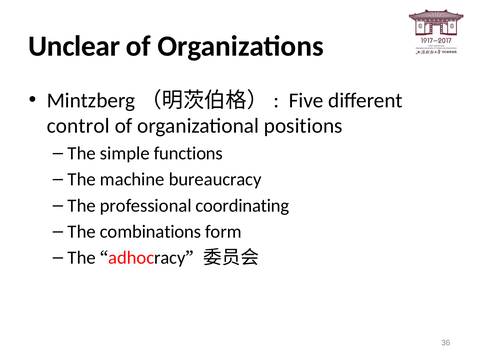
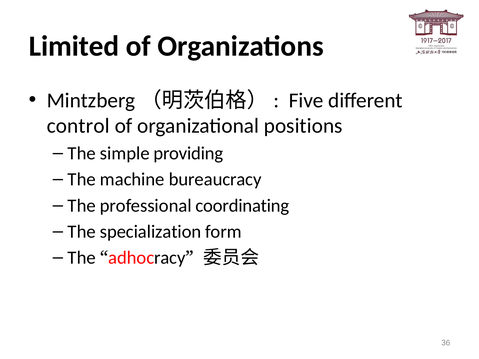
Unclear: Unclear -> Limited (74, 46)
functions: functions -> providing (188, 154)
combinations: combinations -> specialization (151, 232)
